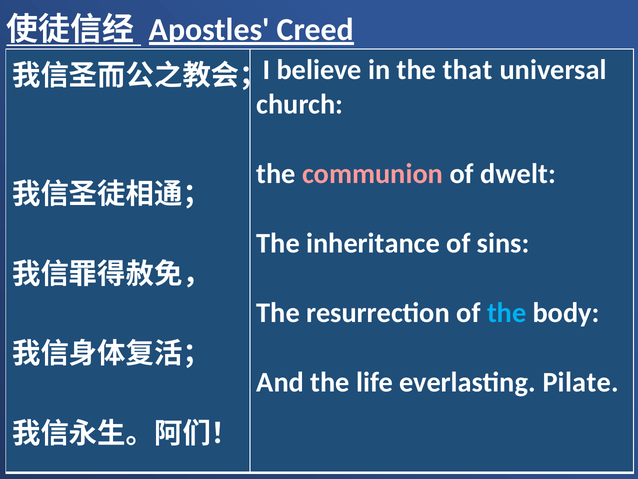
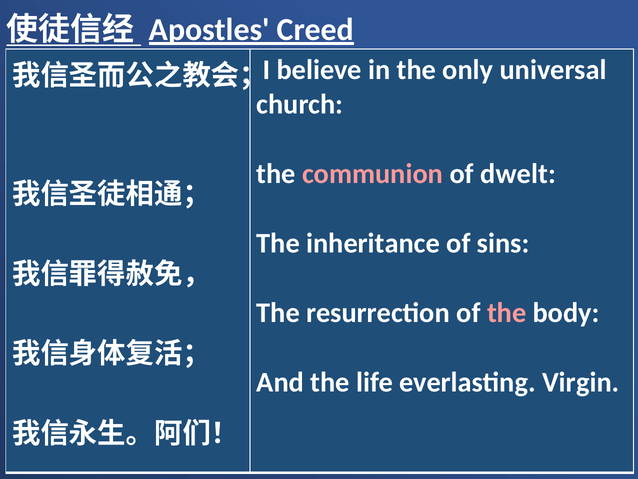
that: that -> only (468, 70)
the colour: light blue -> pink (507, 312)
Pilate: Pilate -> Virgin (581, 382)
